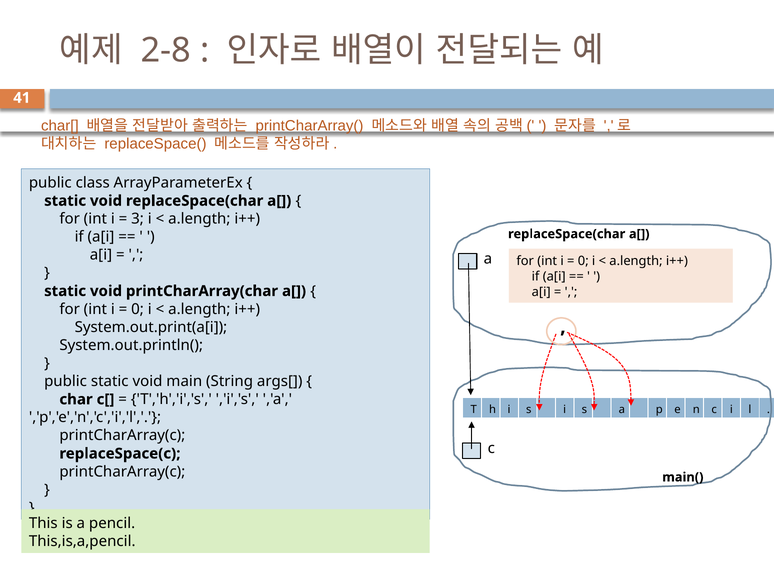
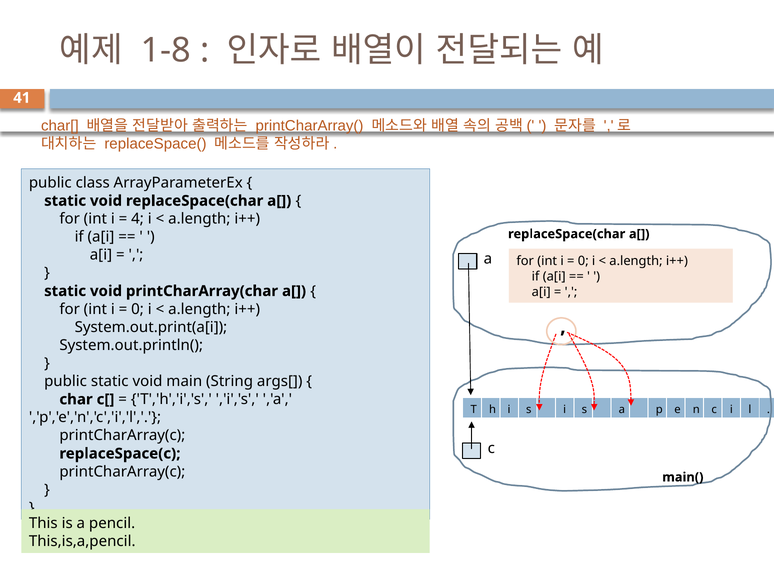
2-8: 2-8 -> 1-8 (166, 51)
3: 3 -> 4 (138, 219)
